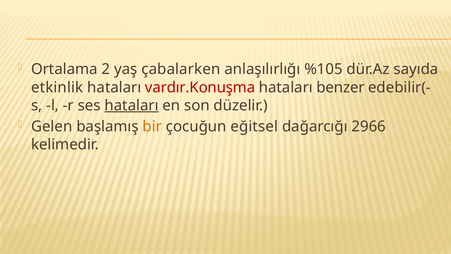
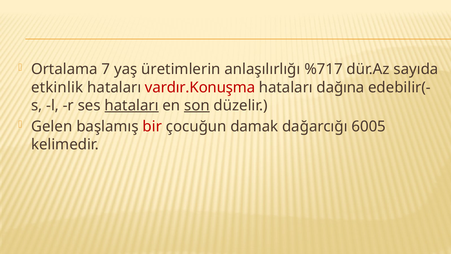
2: 2 -> 7 (106, 69)
çabalarken: çabalarken -> üretimlerin (181, 69)
%105: %105 -> %717 (323, 69)
benzer: benzer -> dağına (341, 87)
son underline: none -> present (197, 105)
bir colour: orange -> red (152, 126)
eğitsel: eğitsel -> damak (254, 126)
2966: 2966 -> 6005 (369, 126)
